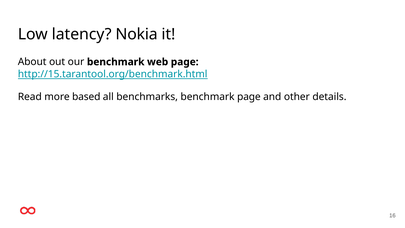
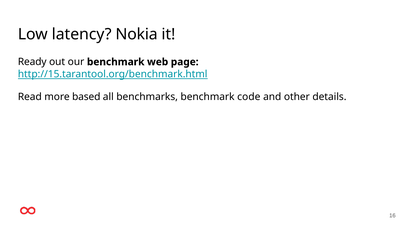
About: About -> Ready (32, 62)
benchmark page: page -> code (249, 97)
